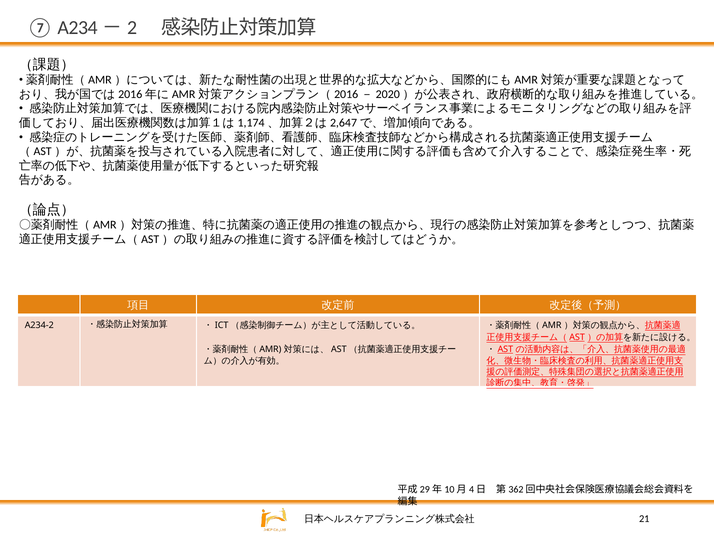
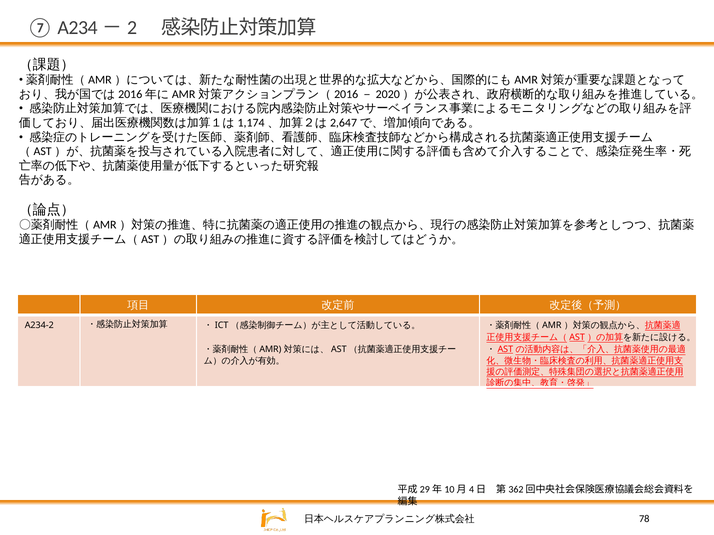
21: 21 -> 78 (644, 519)
